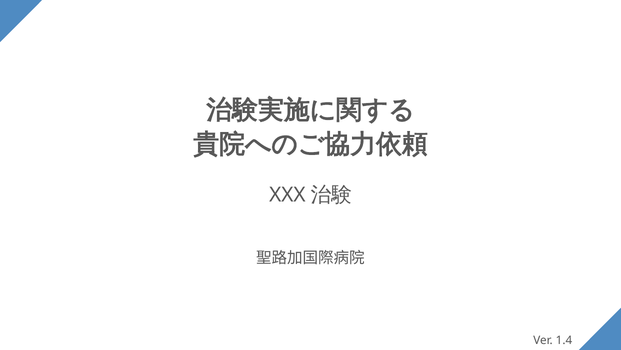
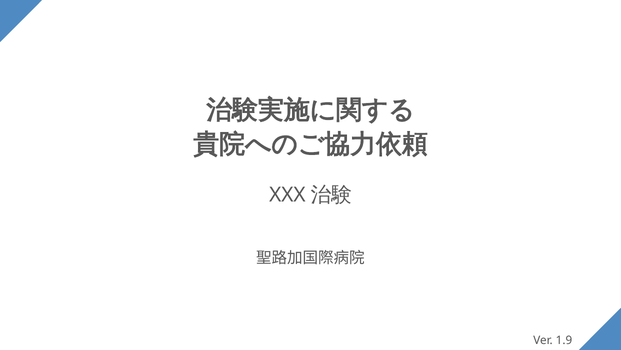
1.4: 1.4 -> 1.9 (564, 340)
